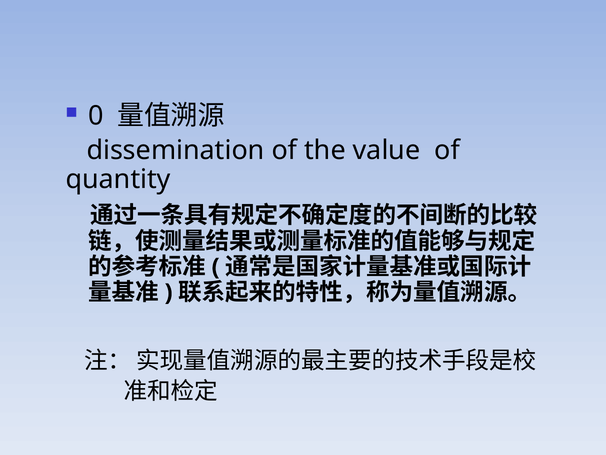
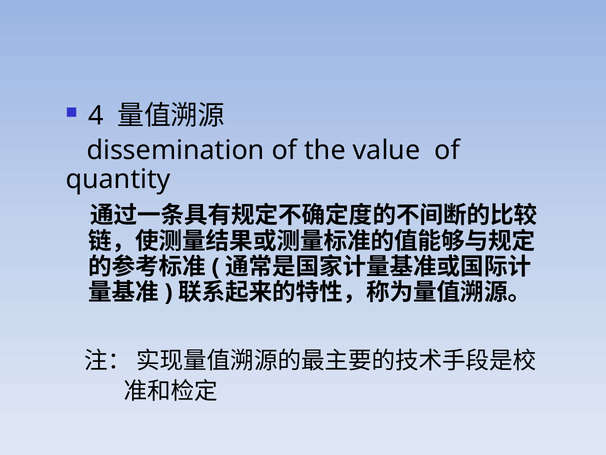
0: 0 -> 4 (96, 116)
